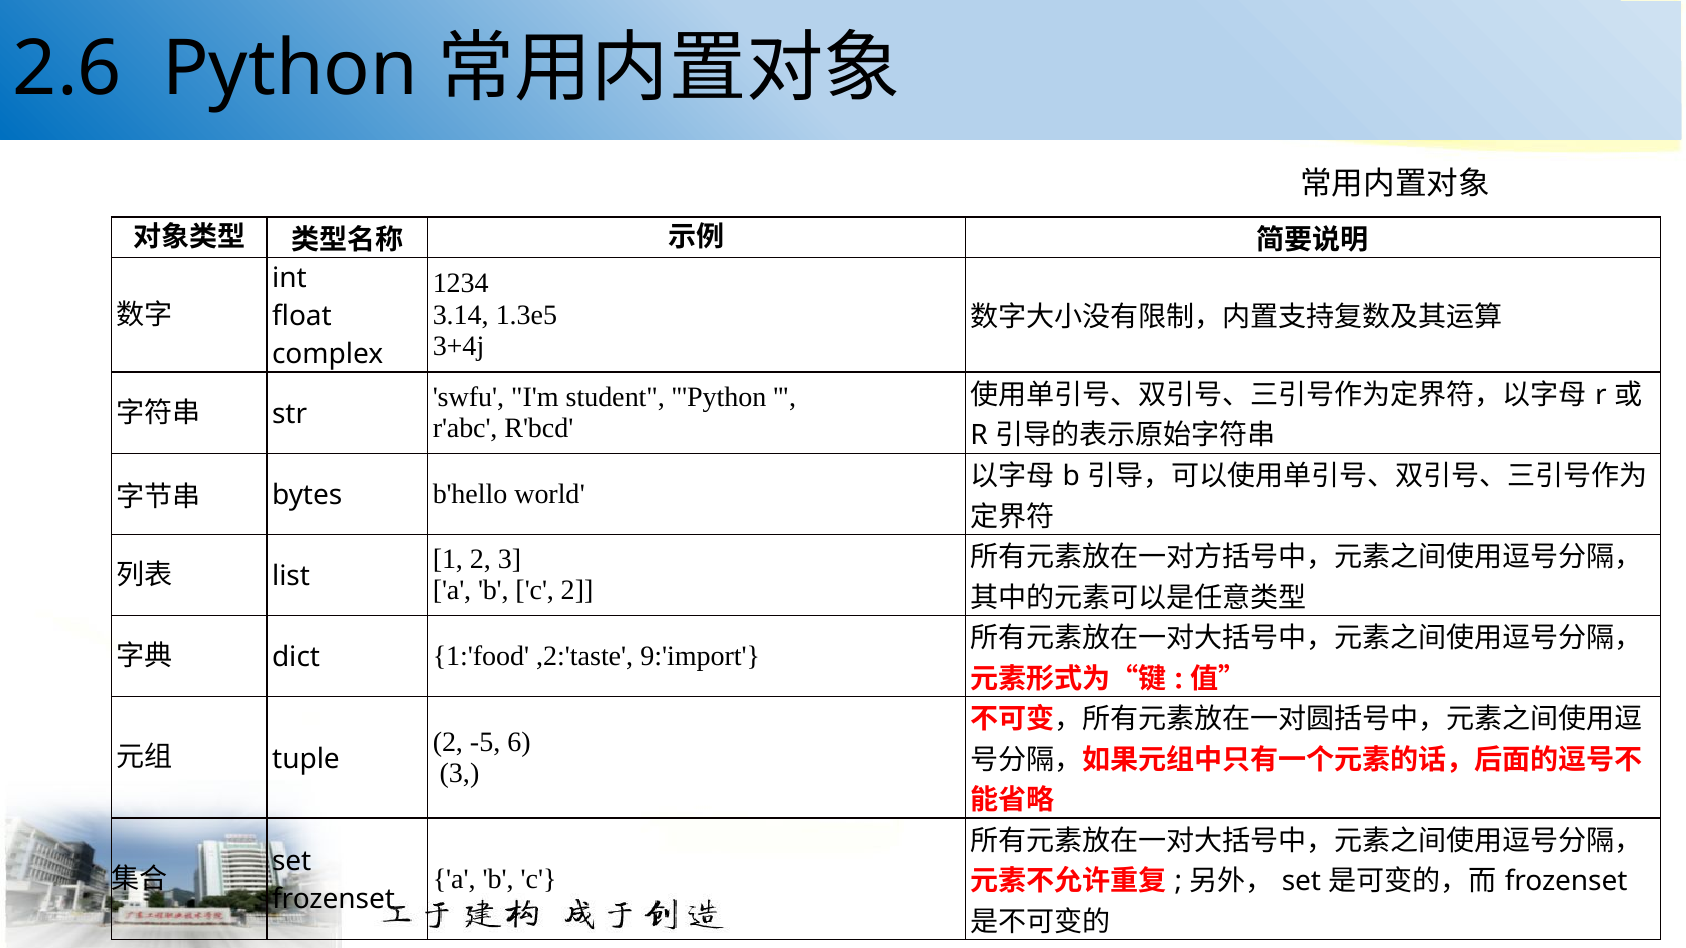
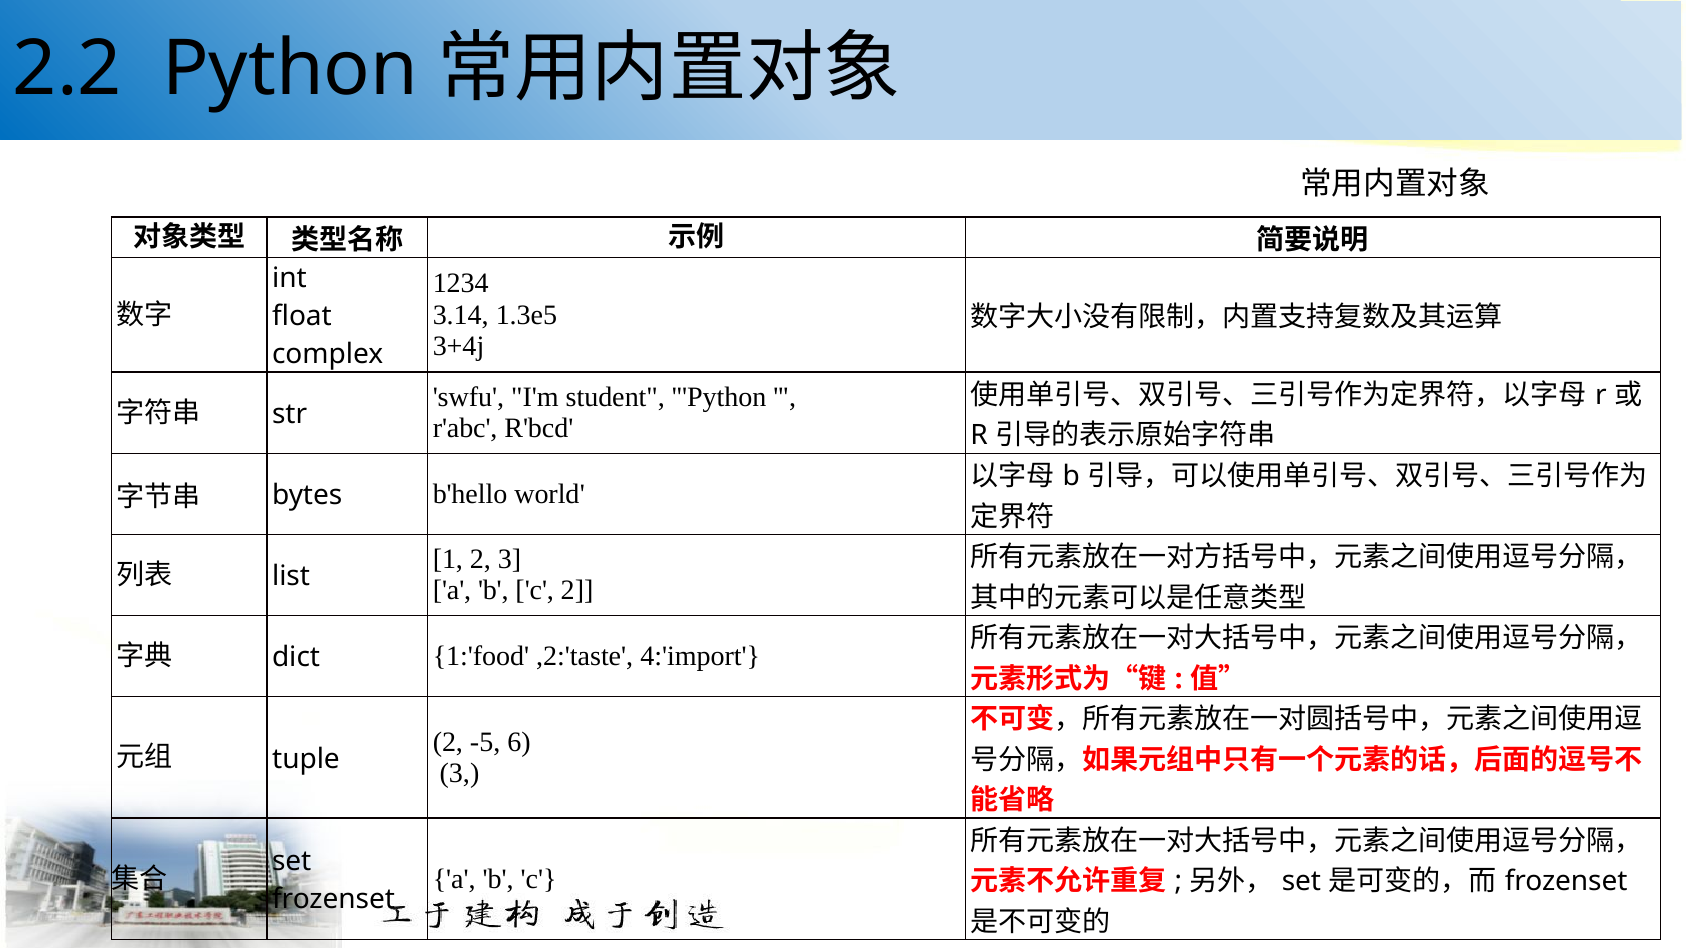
2.6: 2.6 -> 2.2 (67, 69)
9:'import: 9:'import -> 4:'import (700, 656)
